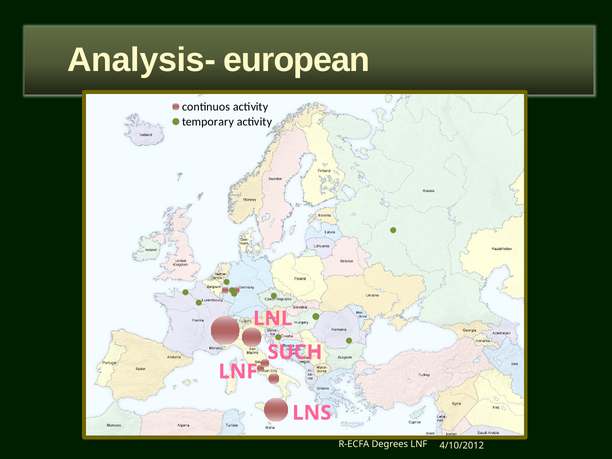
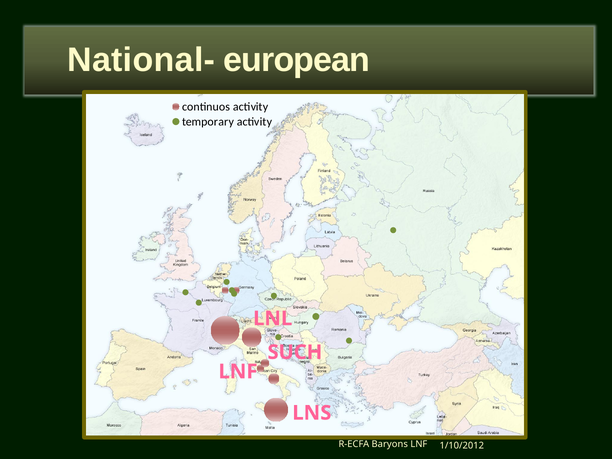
Analysis-: Analysis- -> National- (141, 60)
Degrees: Degrees -> Baryons (390, 444)
4/10/2012: 4/10/2012 -> 1/10/2012 (462, 446)
